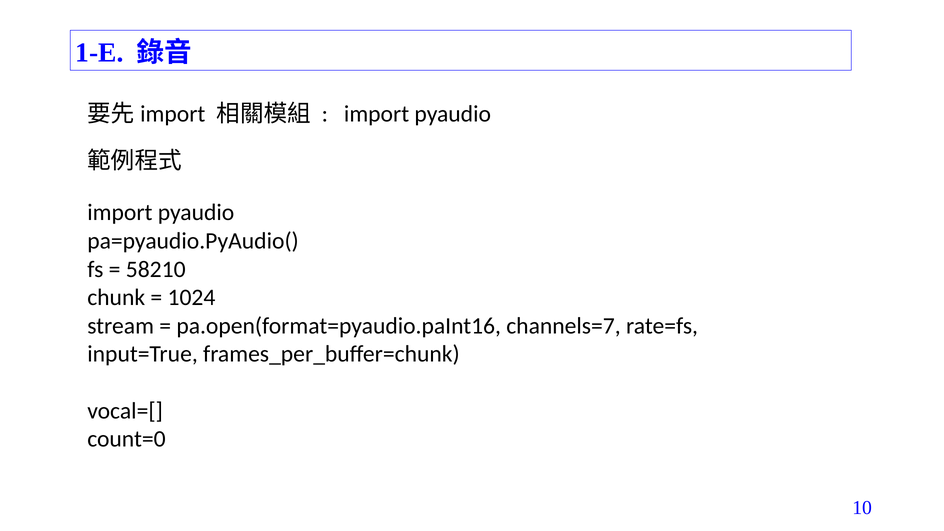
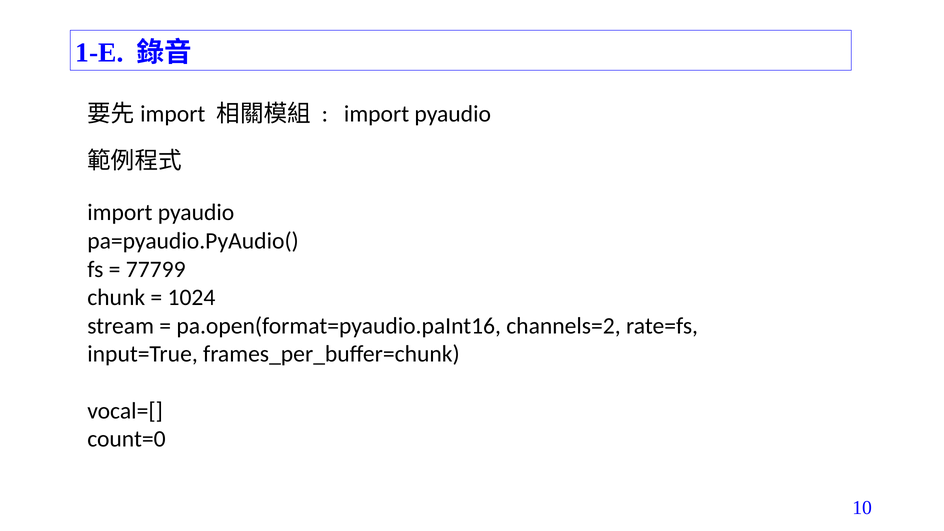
58210: 58210 -> 77799 (156, 269)
channels=7: channels=7 -> channels=2 (563, 326)
